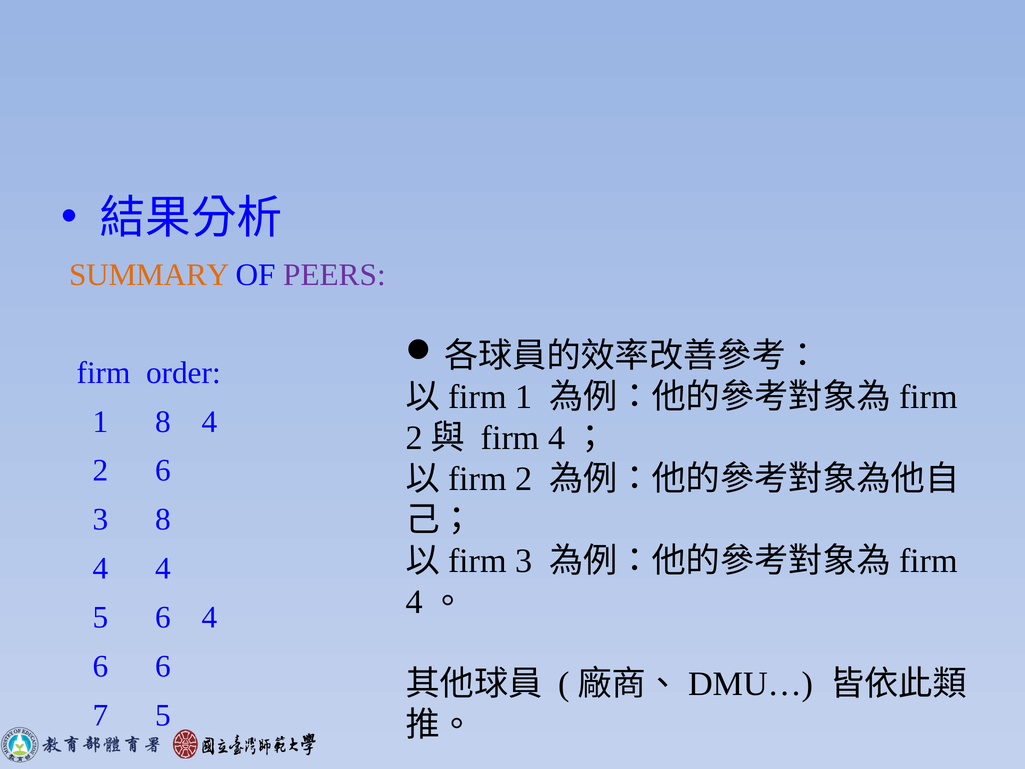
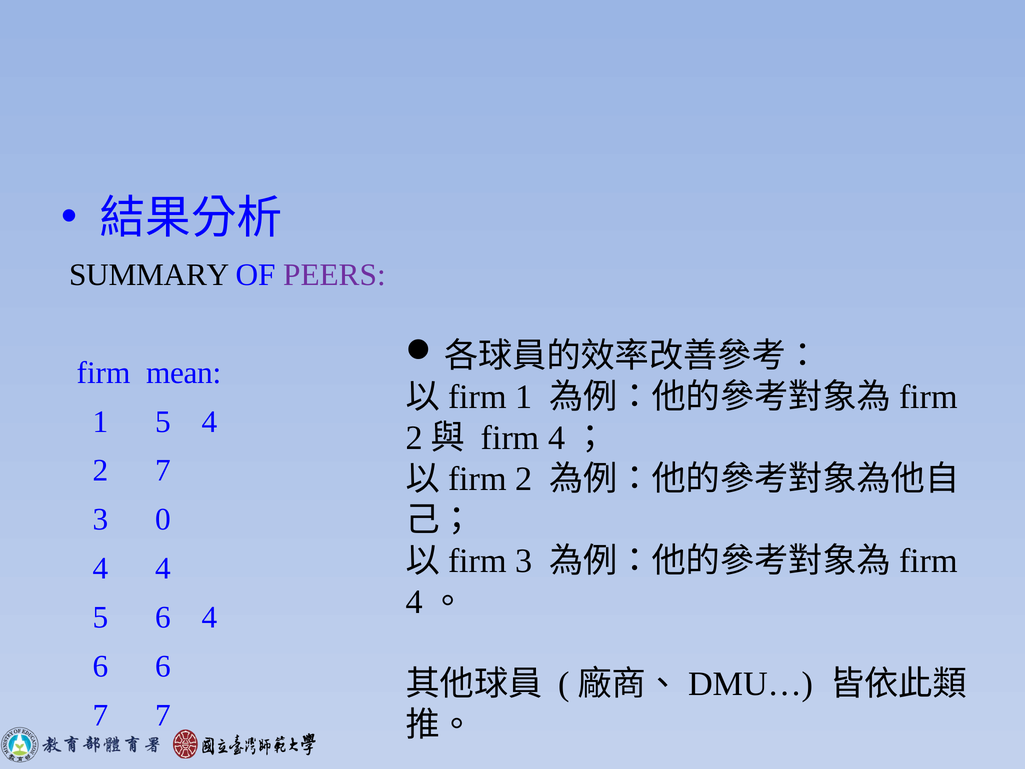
SUMMARY colour: orange -> black (149, 275)
order: order -> mean (184, 373)
1 8: 8 -> 5 (163, 422)
2 6: 6 -> 7 (163, 470)
3 8: 8 -> 0 (163, 519)
7 5: 5 -> 7 (163, 715)
